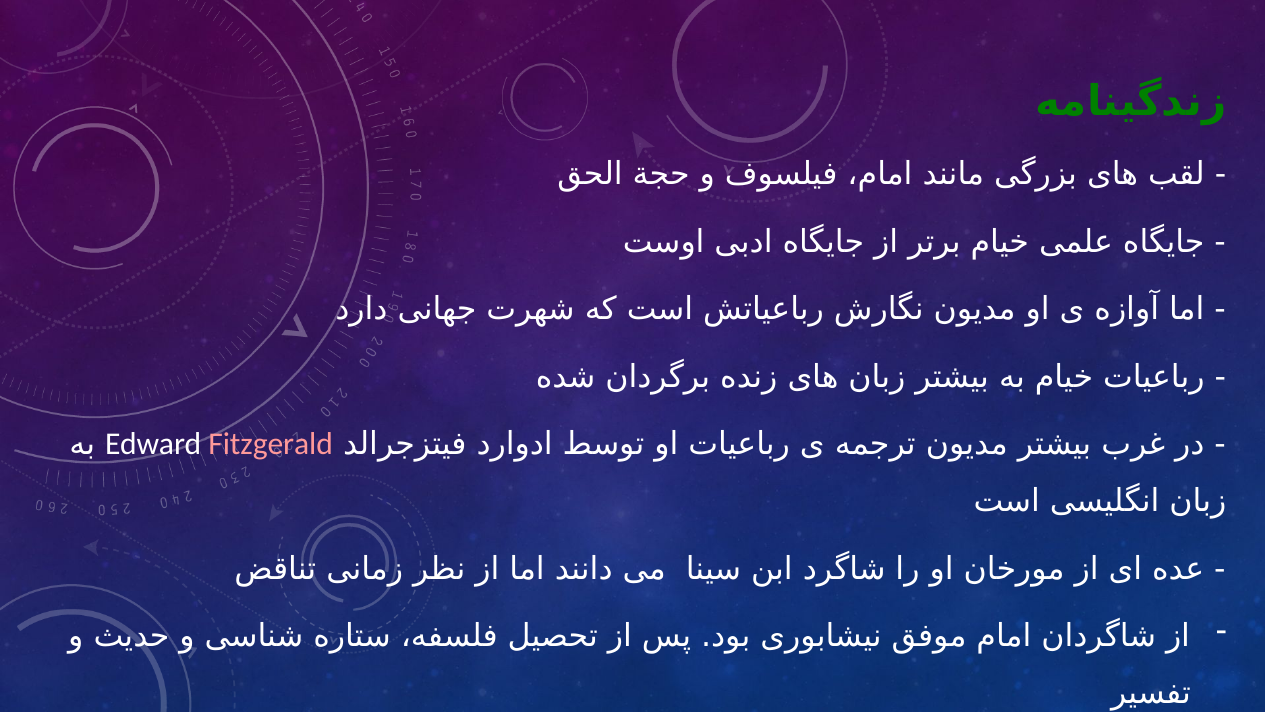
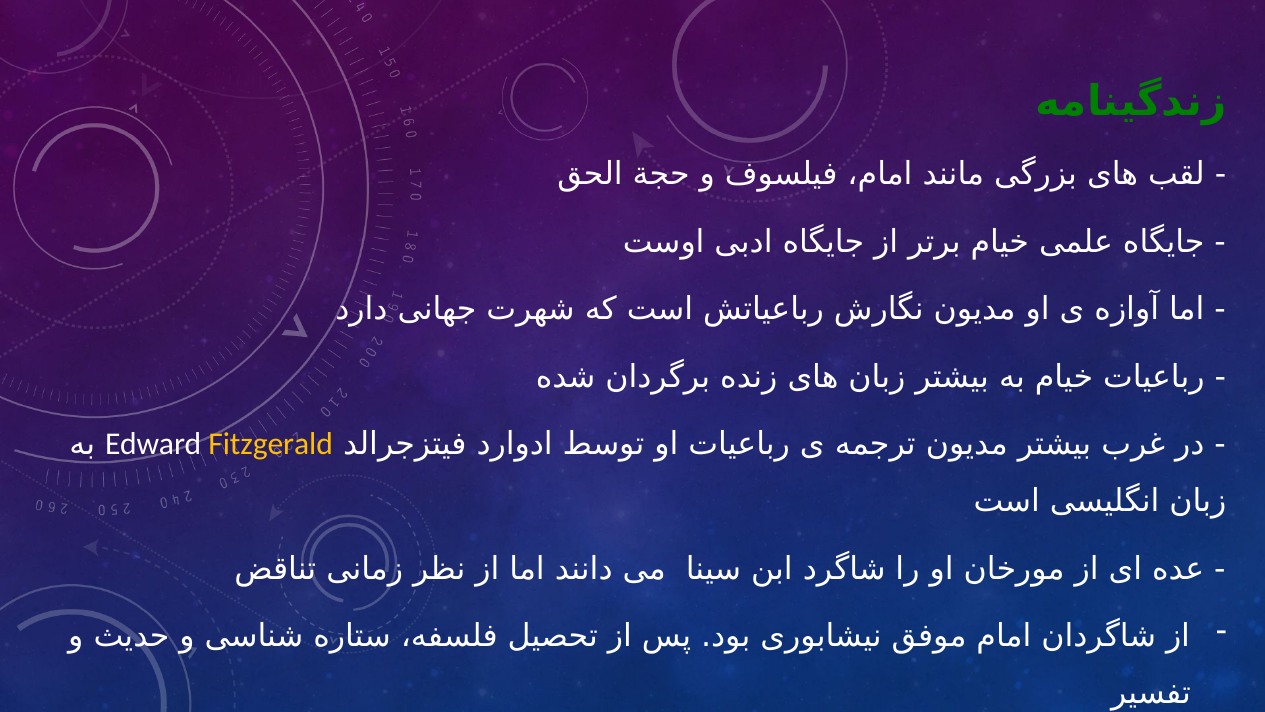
Fitzgerald colour: pink -> yellow (271, 444)
